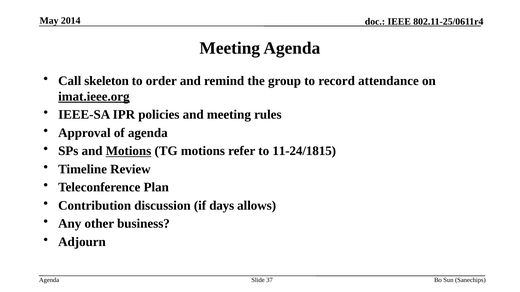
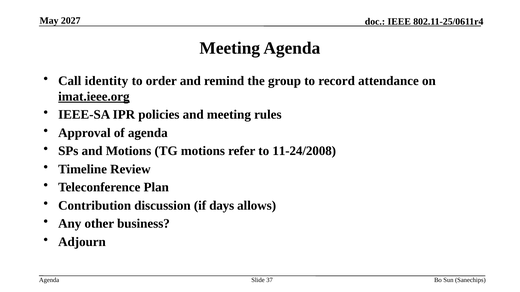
2014: 2014 -> 2027 (71, 21)
skeleton: skeleton -> identity (106, 81)
Motions underline: present -> none (129, 151)
11-24/1815: 11-24/1815 -> 11-24/2008 (304, 151)
